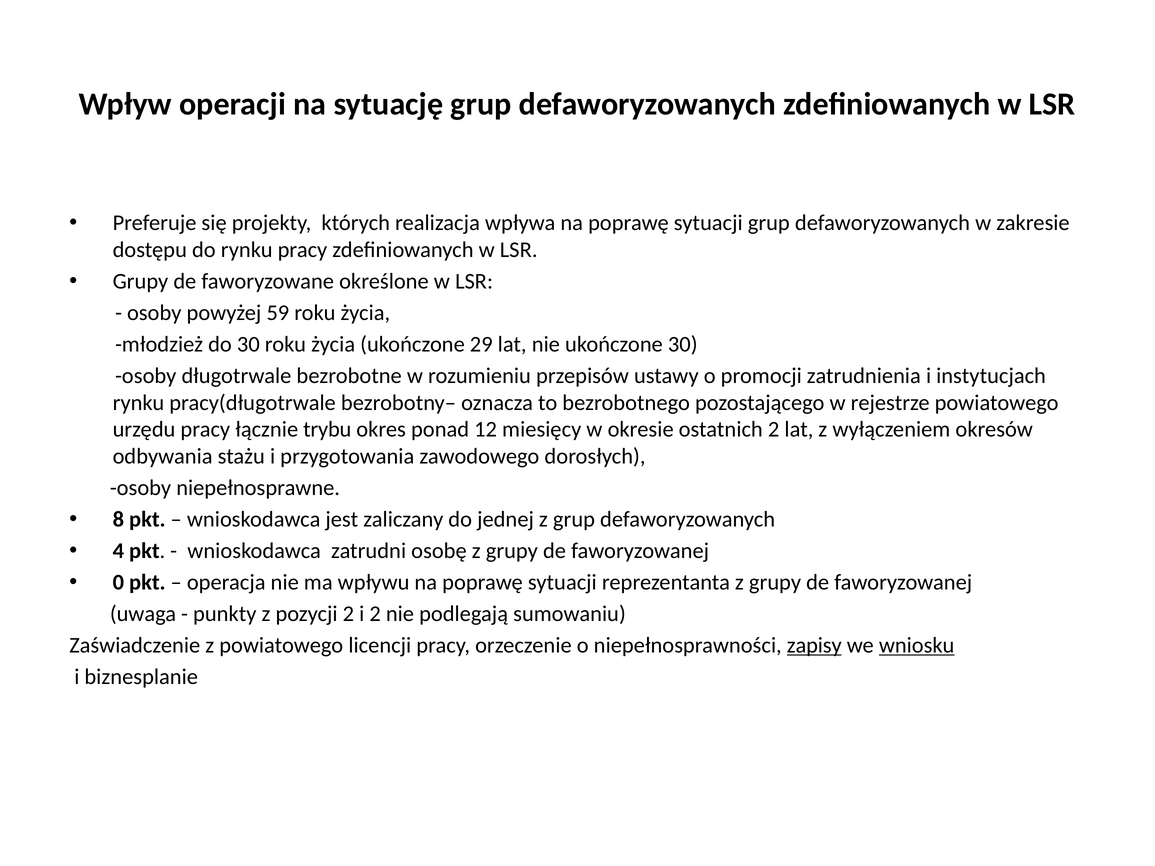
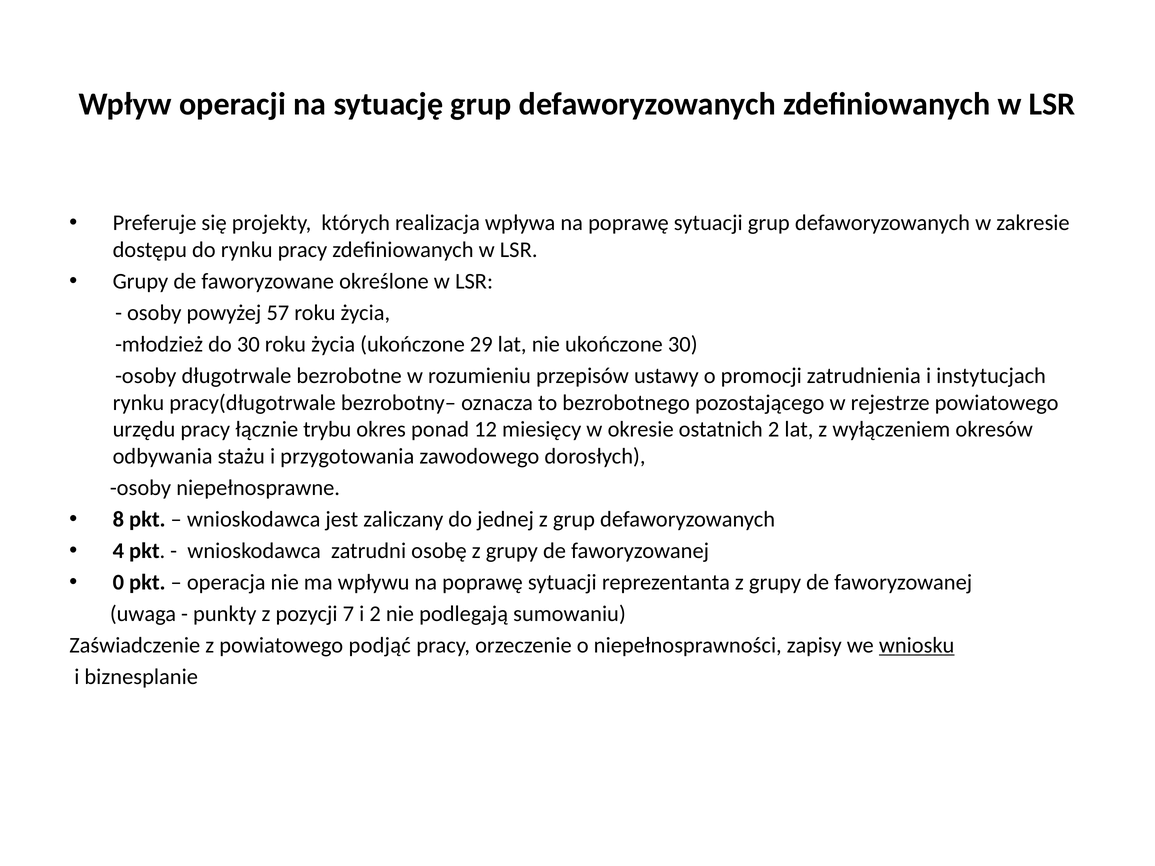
59: 59 -> 57 (278, 313)
pozycji 2: 2 -> 7 (348, 614)
licencji: licencji -> podjąć (380, 645)
zapisy underline: present -> none (814, 645)
